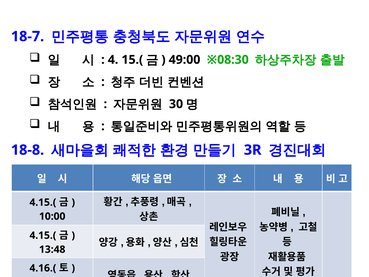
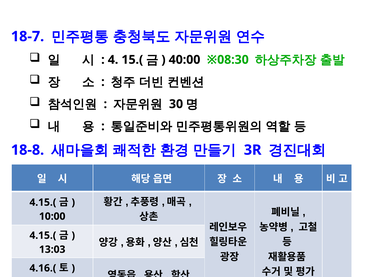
49:00: 49:00 -> 40:00 (185, 60)
13:48: 13:48 -> 13:03 (52, 249)
